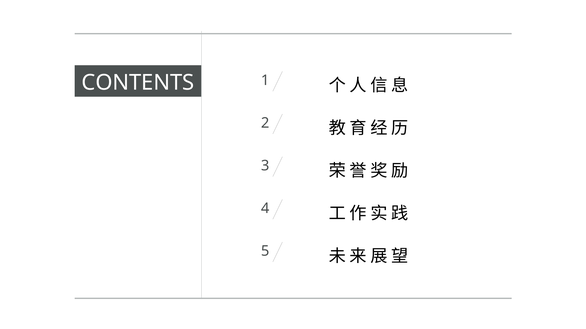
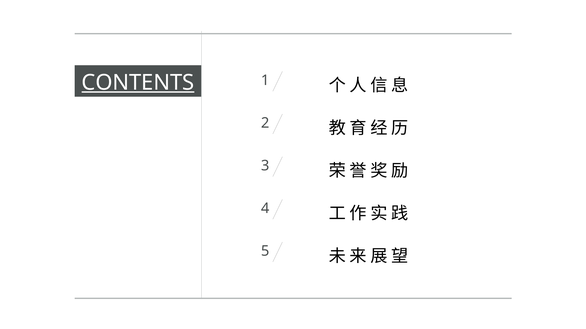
CONTENTS underline: none -> present (138, 83)
